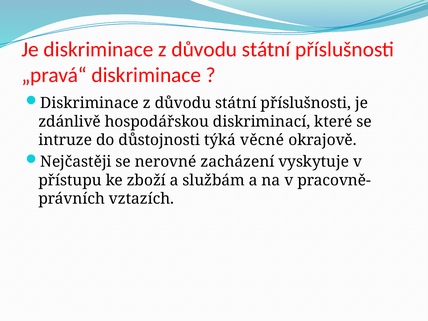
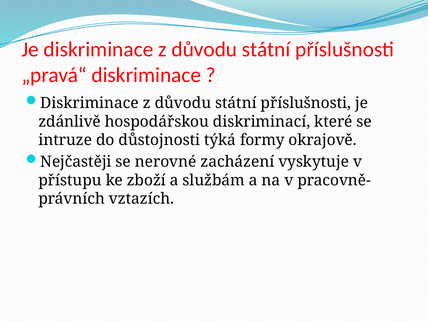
věcné: věcné -> formy (262, 140)
